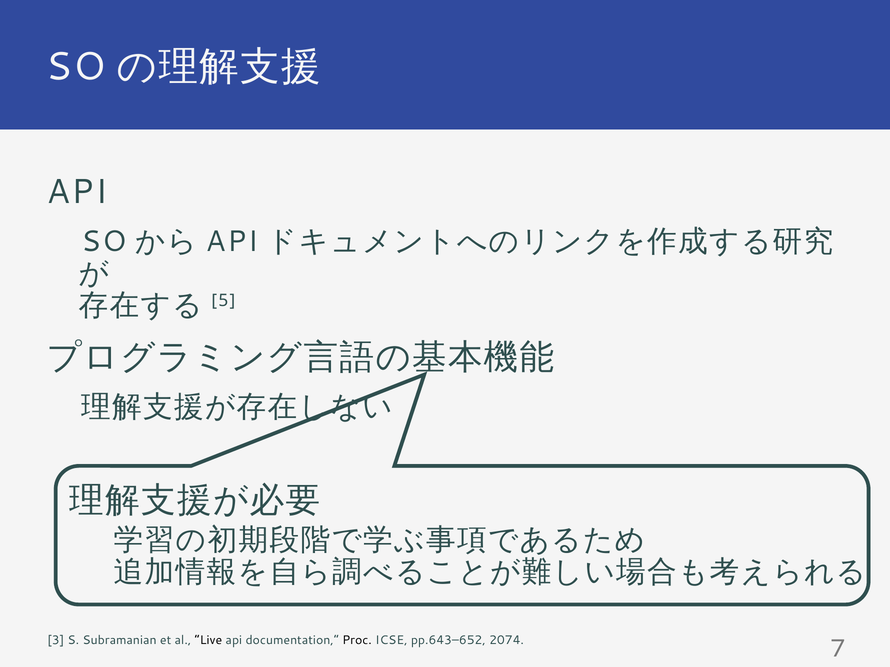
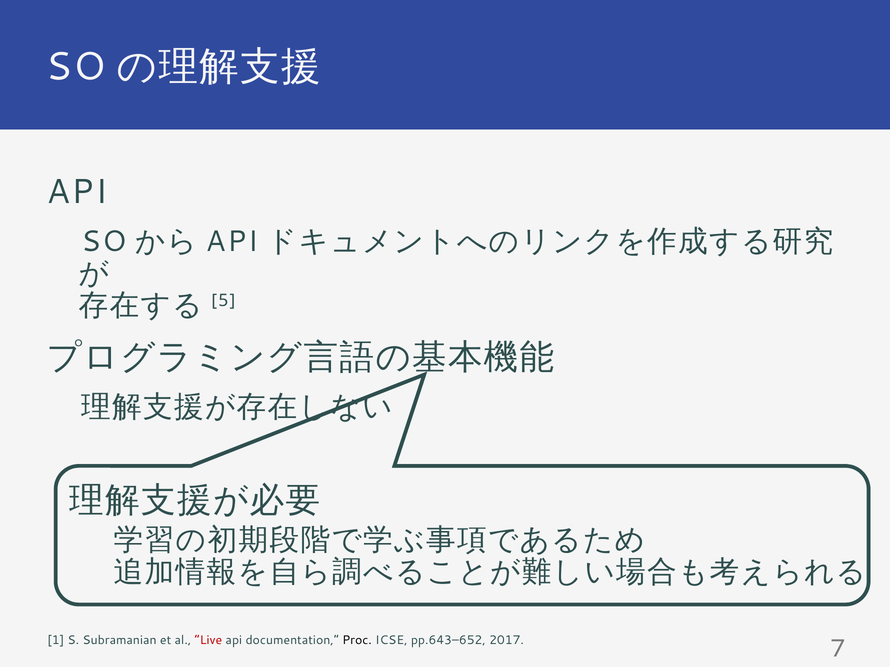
3: 3 -> 1 (56, 641)
Live colour: black -> red (208, 641)
2074: 2074 -> 2017 (507, 641)
